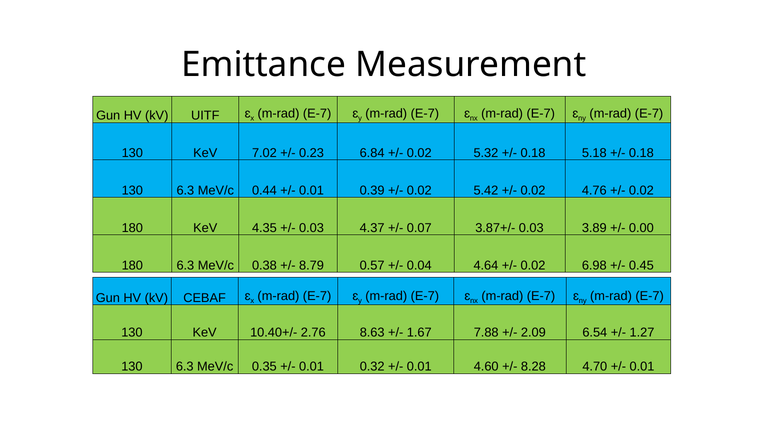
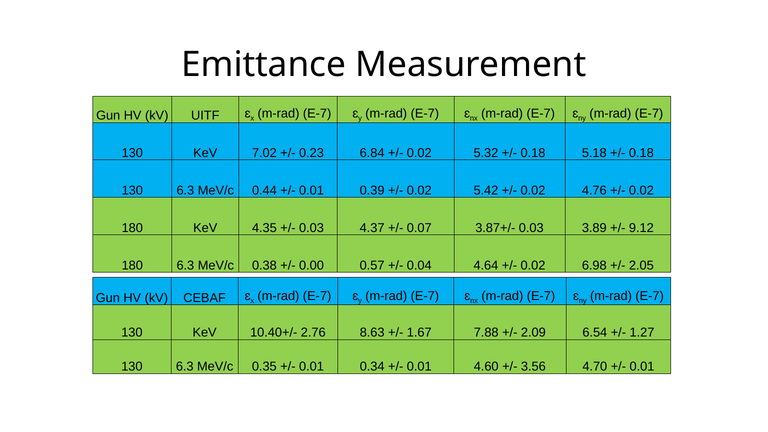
0.00: 0.00 -> 9.12 (641, 228)
8.79: 8.79 -> 0.00 (311, 265)
0.45: 0.45 -> 2.05 (641, 265)
0.32: 0.32 -> 0.34 (372, 367)
8.28: 8.28 -> 3.56 (533, 367)
